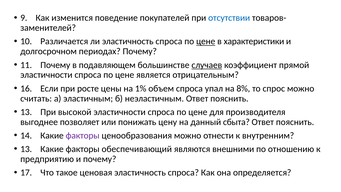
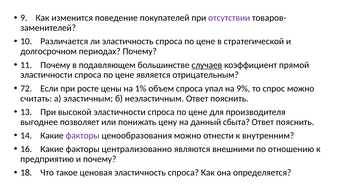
отсутствии colour: blue -> purple (229, 18)
цене underline: present -> none (206, 41)
характеристики: характеристики -> стратегической (254, 41)
16: 16 -> 72 (26, 88)
8%: 8% -> 9% (243, 88)
13: 13 -> 16 (26, 149)
обеспечивающий: обеспечивающий -> централизованно (137, 149)
17: 17 -> 18 (26, 172)
